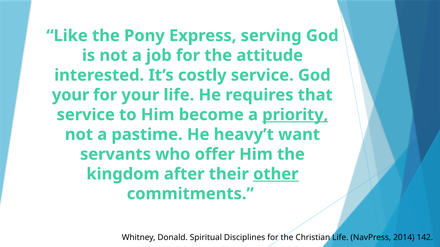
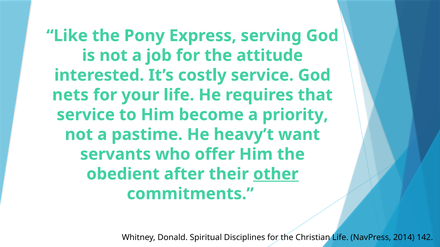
your: your -> nets (70, 95)
priority underline: present -> none (295, 115)
kingdom: kingdom -> obedient (123, 174)
